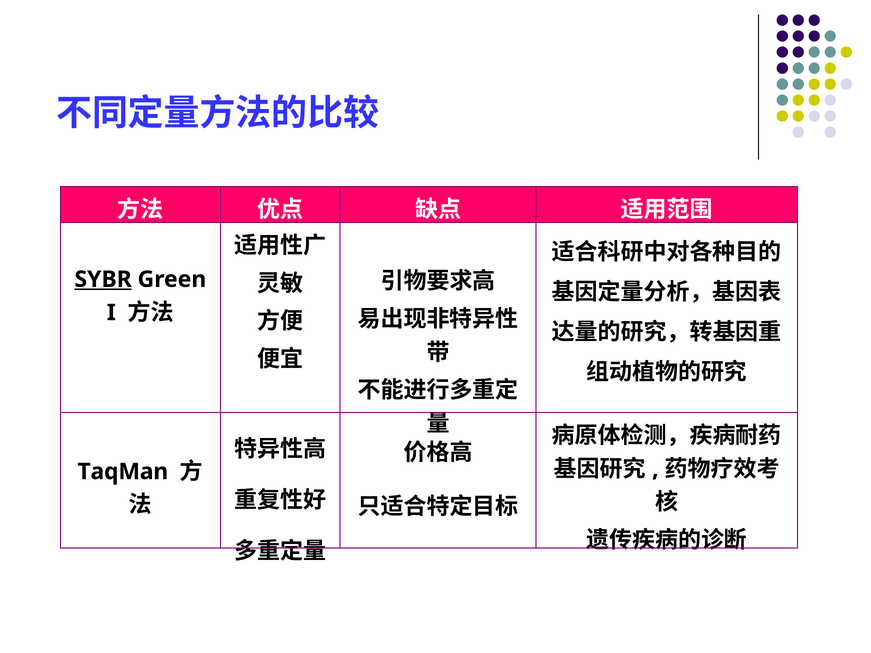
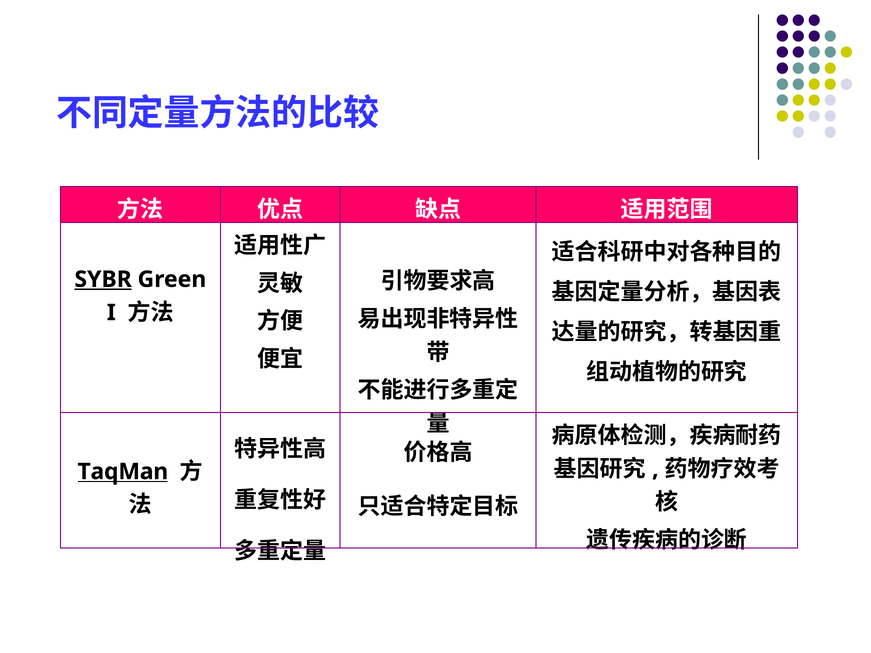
TaqMan underline: none -> present (123, 472)
